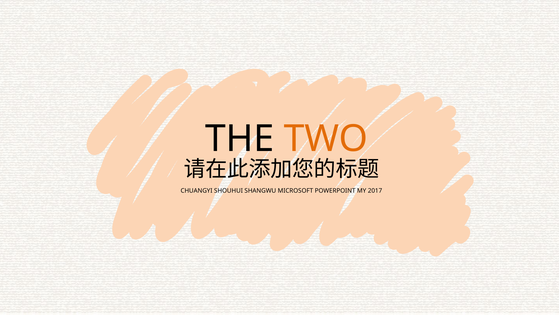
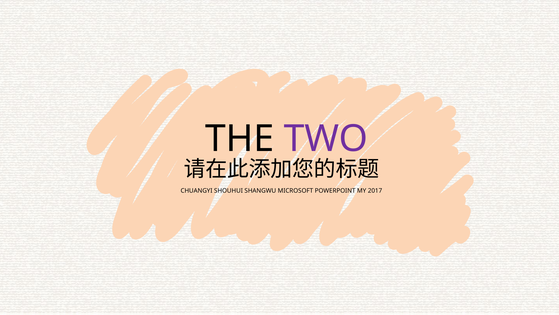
TWO colour: orange -> purple (326, 139)
